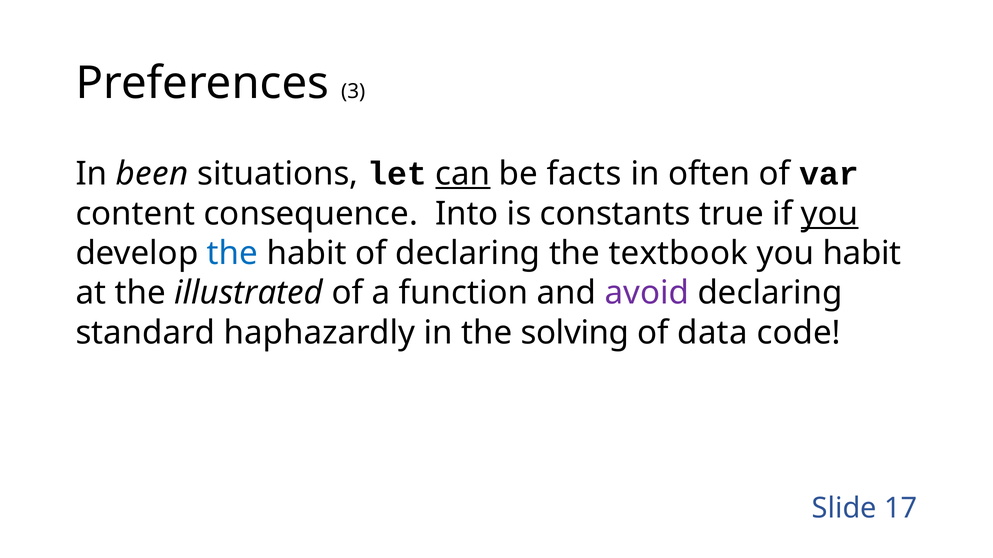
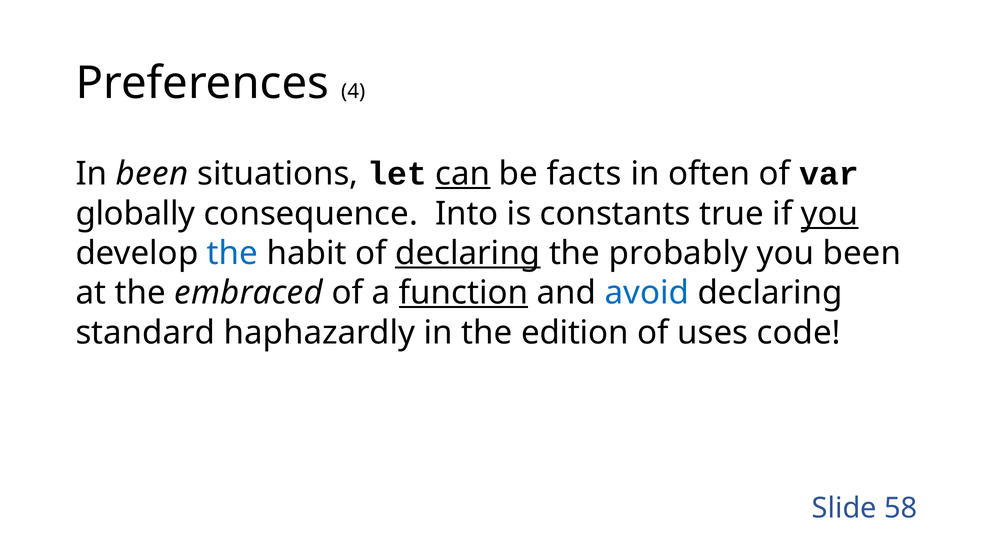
3: 3 -> 4 (353, 92)
content: content -> globally (135, 214)
declaring underline: none -> present (468, 254)
textbook: textbook -> probably (678, 254)
you habit: habit -> been (862, 254)
illustrated: illustrated -> embraced (249, 293)
function underline: none -> present (464, 293)
avoid colour: purple -> blue (647, 293)
solving: solving -> edition (575, 333)
data: data -> uses (713, 333)
17: 17 -> 58 (901, 509)
